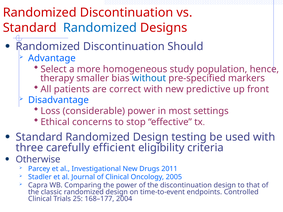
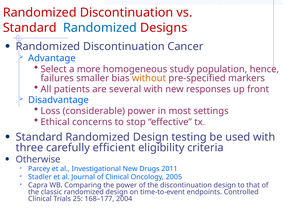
Should: Should -> Cancer (185, 47)
therapy: therapy -> failures (57, 78)
without colour: blue -> orange (149, 78)
correct: correct -> several (125, 89)
predictive: predictive -> responses (208, 89)
